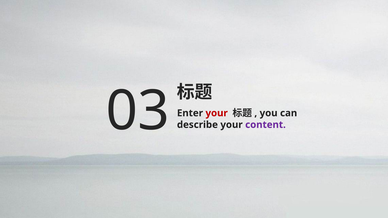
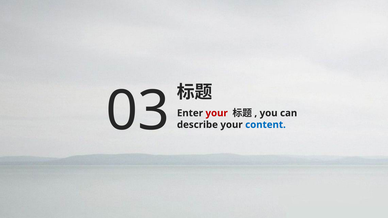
content colour: purple -> blue (265, 125)
